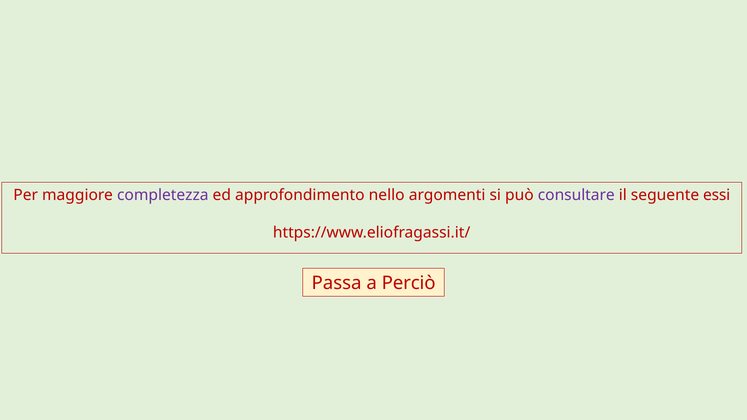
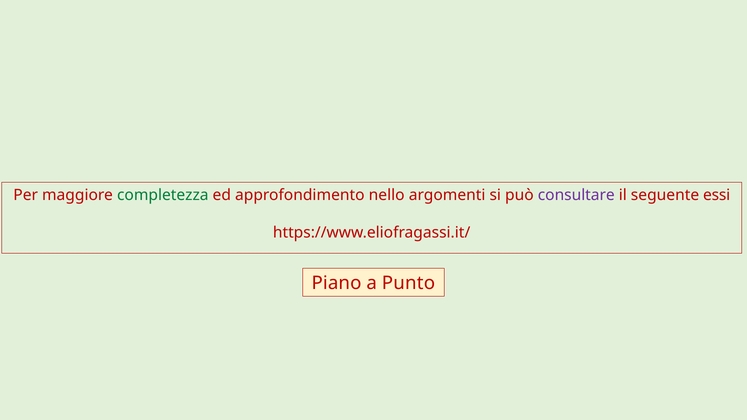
completezza colour: purple -> green (163, 195)
Passa: Passa -> Piano (336, 283)
Perciò: Perciò -> Punto (408, 283)
